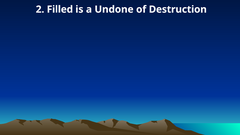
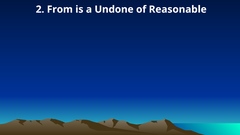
Filled: Filled -> From (60, 9)
Destruction: Destruction -> Reasonable (178, 9)
